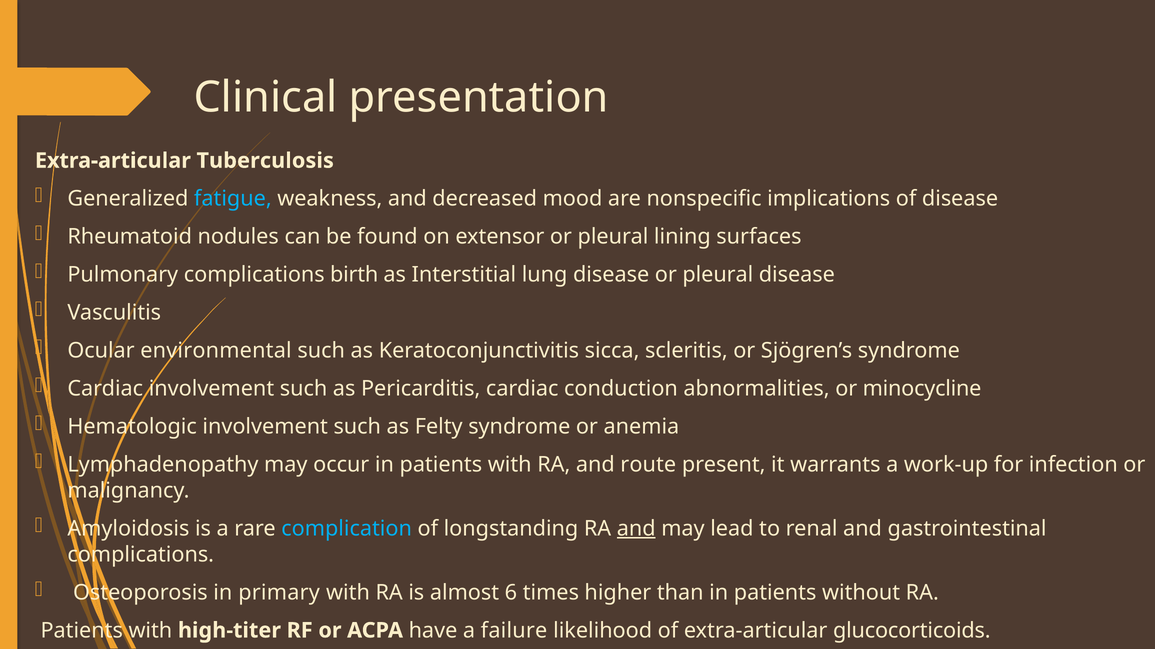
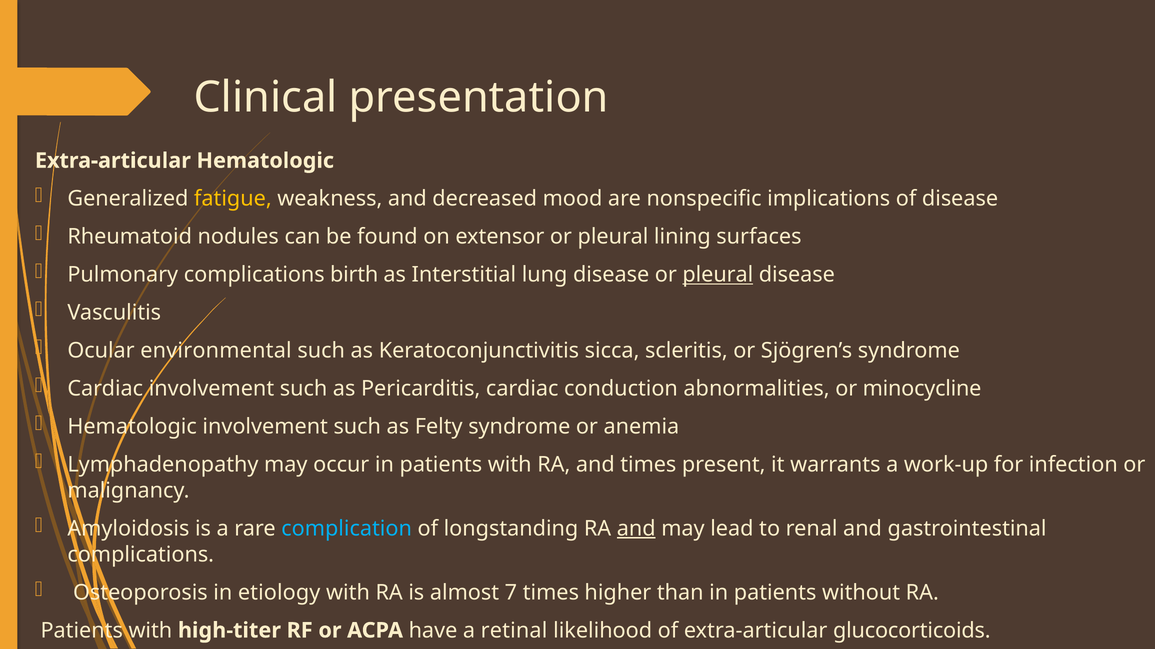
Extra-articular Tuberculosis: Tuberculosis -> Hematologic (265, 161)
fatigue colour: light blue -> yellow (233, 199)
pleural underline: none -> present (718, 275)
and route: route -> times (648, 465)
primary: primary -> etiology (279, 593)
6: 6 -> 7 (511, 593)
failure: failure -> retinal (514, 631)
